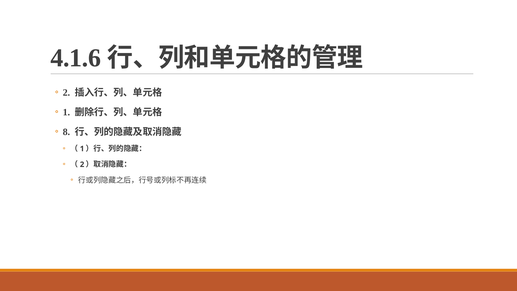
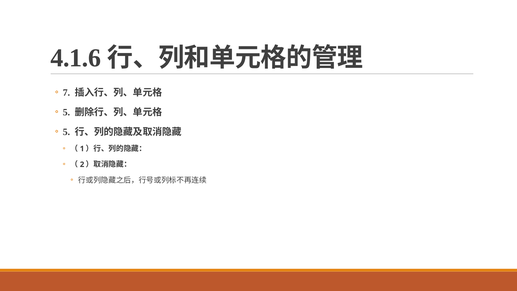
2: 2 -> 7 (66, 93)
1: 1 -> 5 (66, 112)
8: 8 -> 5 (66, 132)
